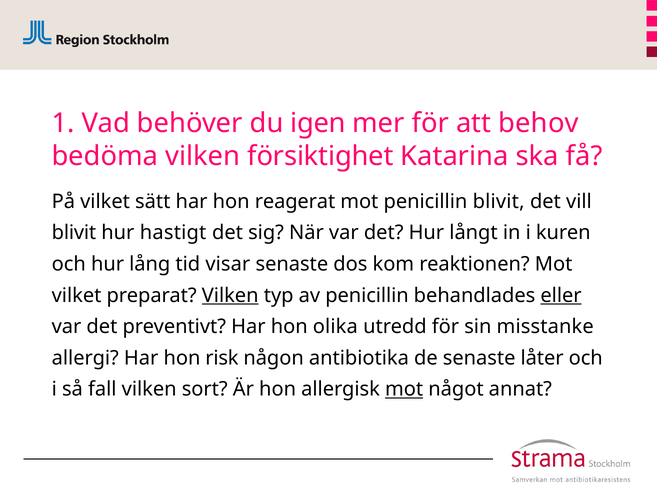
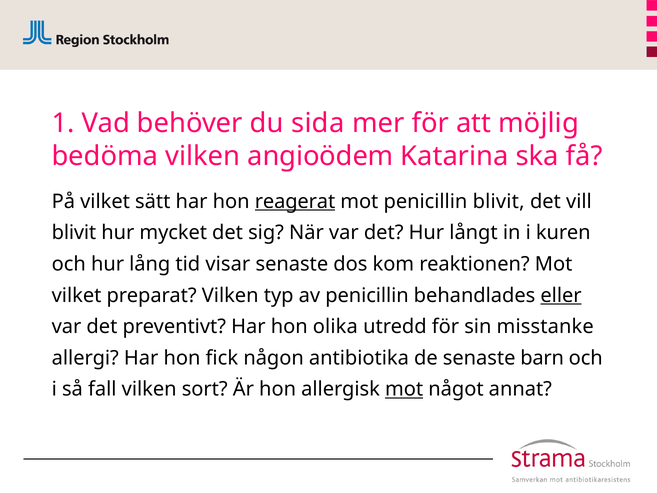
igen: igen -> sida (318, 123)
behov: behov -> möjlig (539, 123)
försiktighet: försiktighet -> angioödem (320, 156)
reagerat underline: none -> present (295, 201)
hastigt: hastigt -> mycket (173, 233)
Vilken underline: present -> none (230, 295)
risk: risk -> fick (222, 358)
låter: låter -> barn (542, 358)
